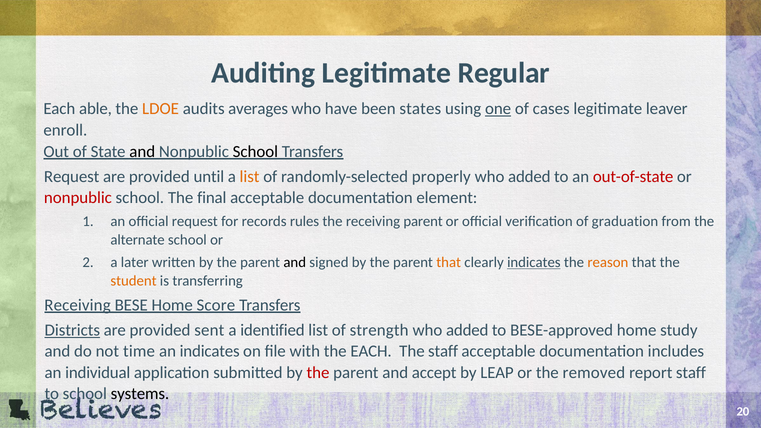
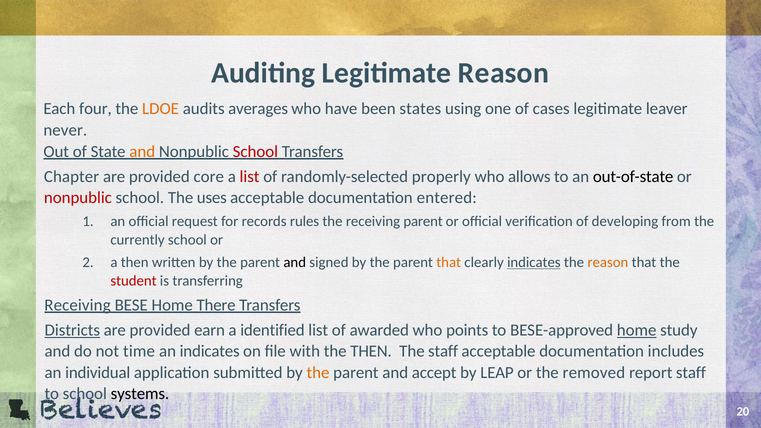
Legitimate Regular: Regular -> Reason (503, 73)
able: able -> four (95, 109)
one underline: present -> none (498, 109)
enroll: enroll -> never (65, 130)
and colour: black -> orange (142, 151)
School colour: black -> red (255, 151)
Request: Request -> Chapter (72, 177)
until: until -> core (209, 177)
list colour: orange -> red (250, 177)
added: added -> allows (529, 177)
out-of-state colour: red -> black (633, 177)
final: final -> uses (212, 198)
element: element -> entered (447, 198)
graduation: graduation -> developing (625, 221)
alternate: alternate -> currently (138, 240)
a later: later -> then (135, 262)
student colour: orange -> red (133, 281)
Score: Score -> There (216, 305)
sent: sent -> earn (210, 330)
strength: strength -> awarded (379, 330)
added: added -> points (467, 330)
home underline: none -> present (637, 330)
the EACH: EACH -> THEN (371, 351)
the colour: red -> orange (318, 373)
